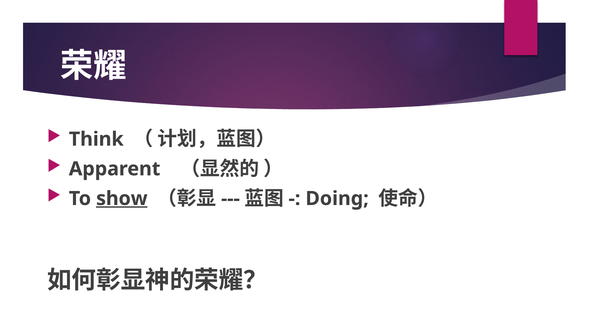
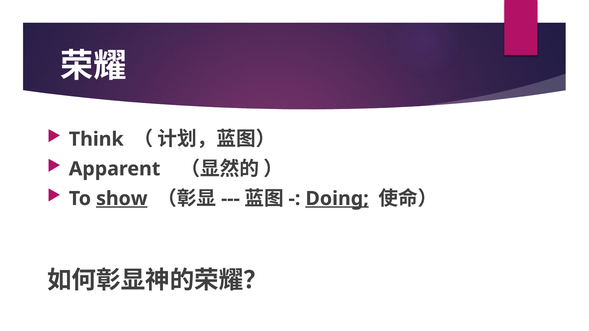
Doing underline: none -> present (337, 199)
